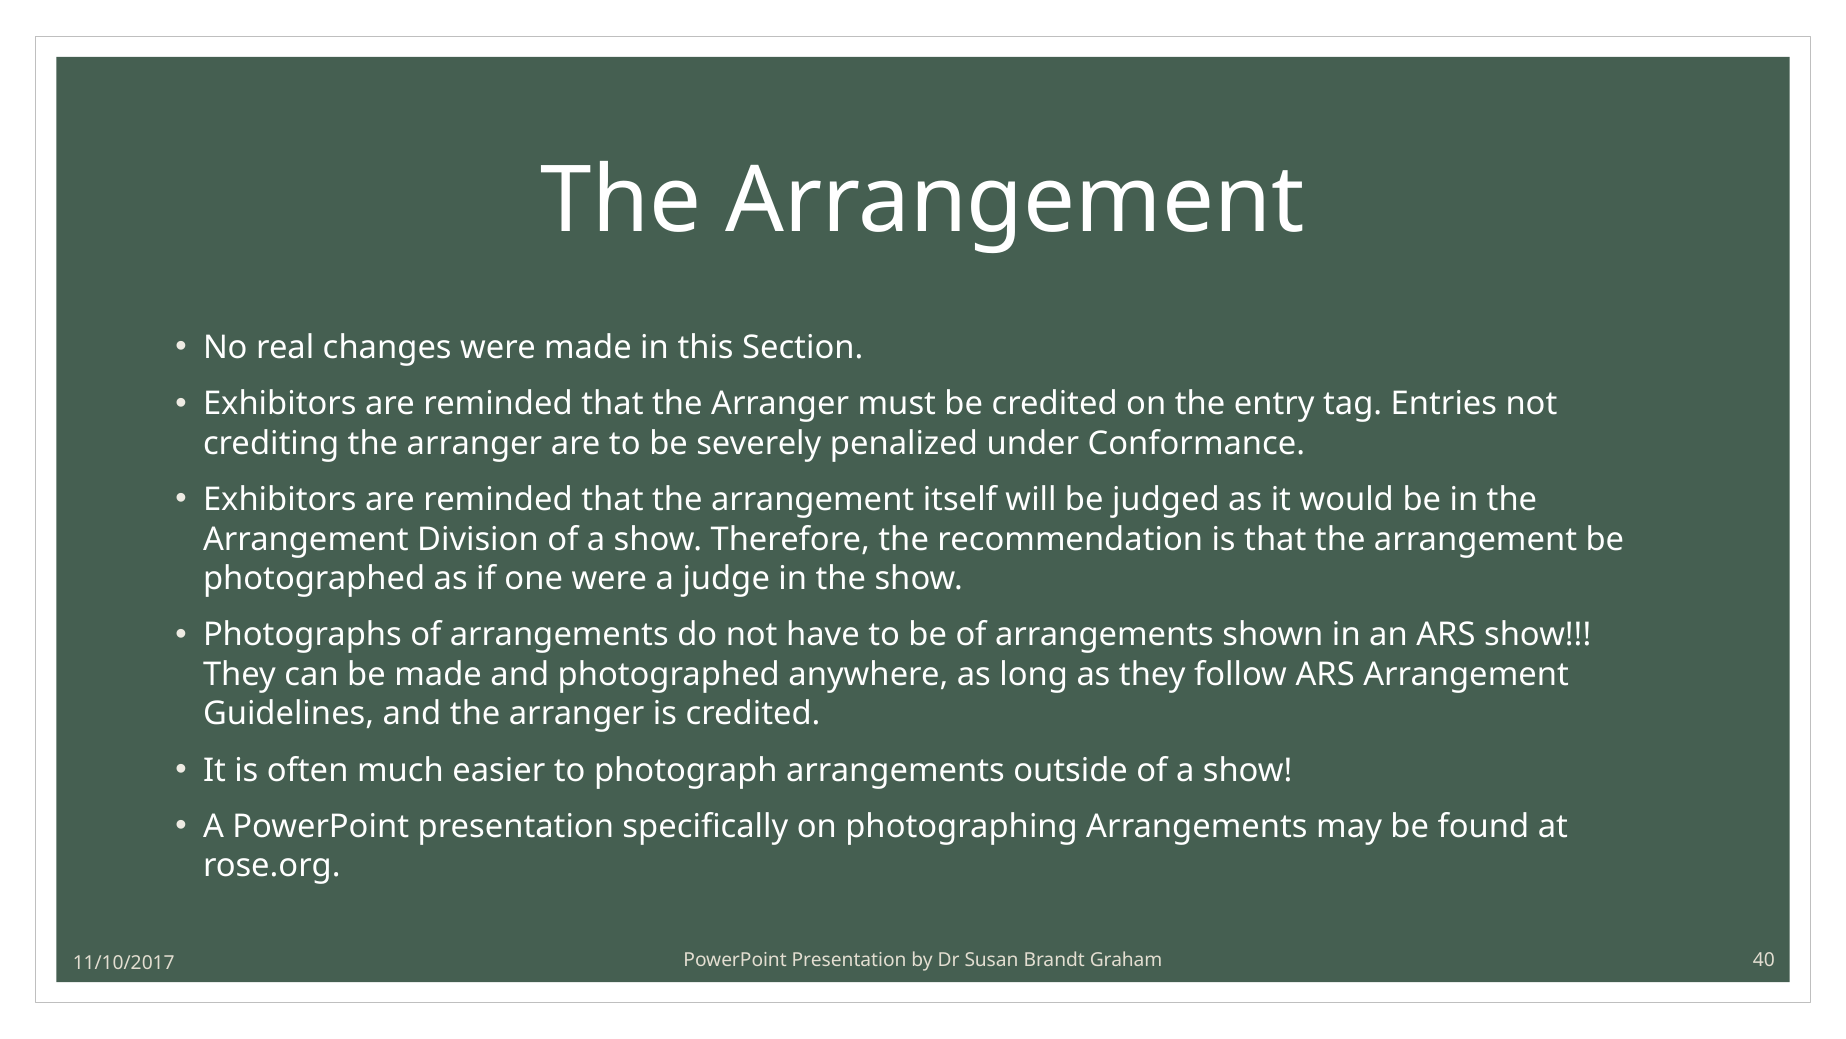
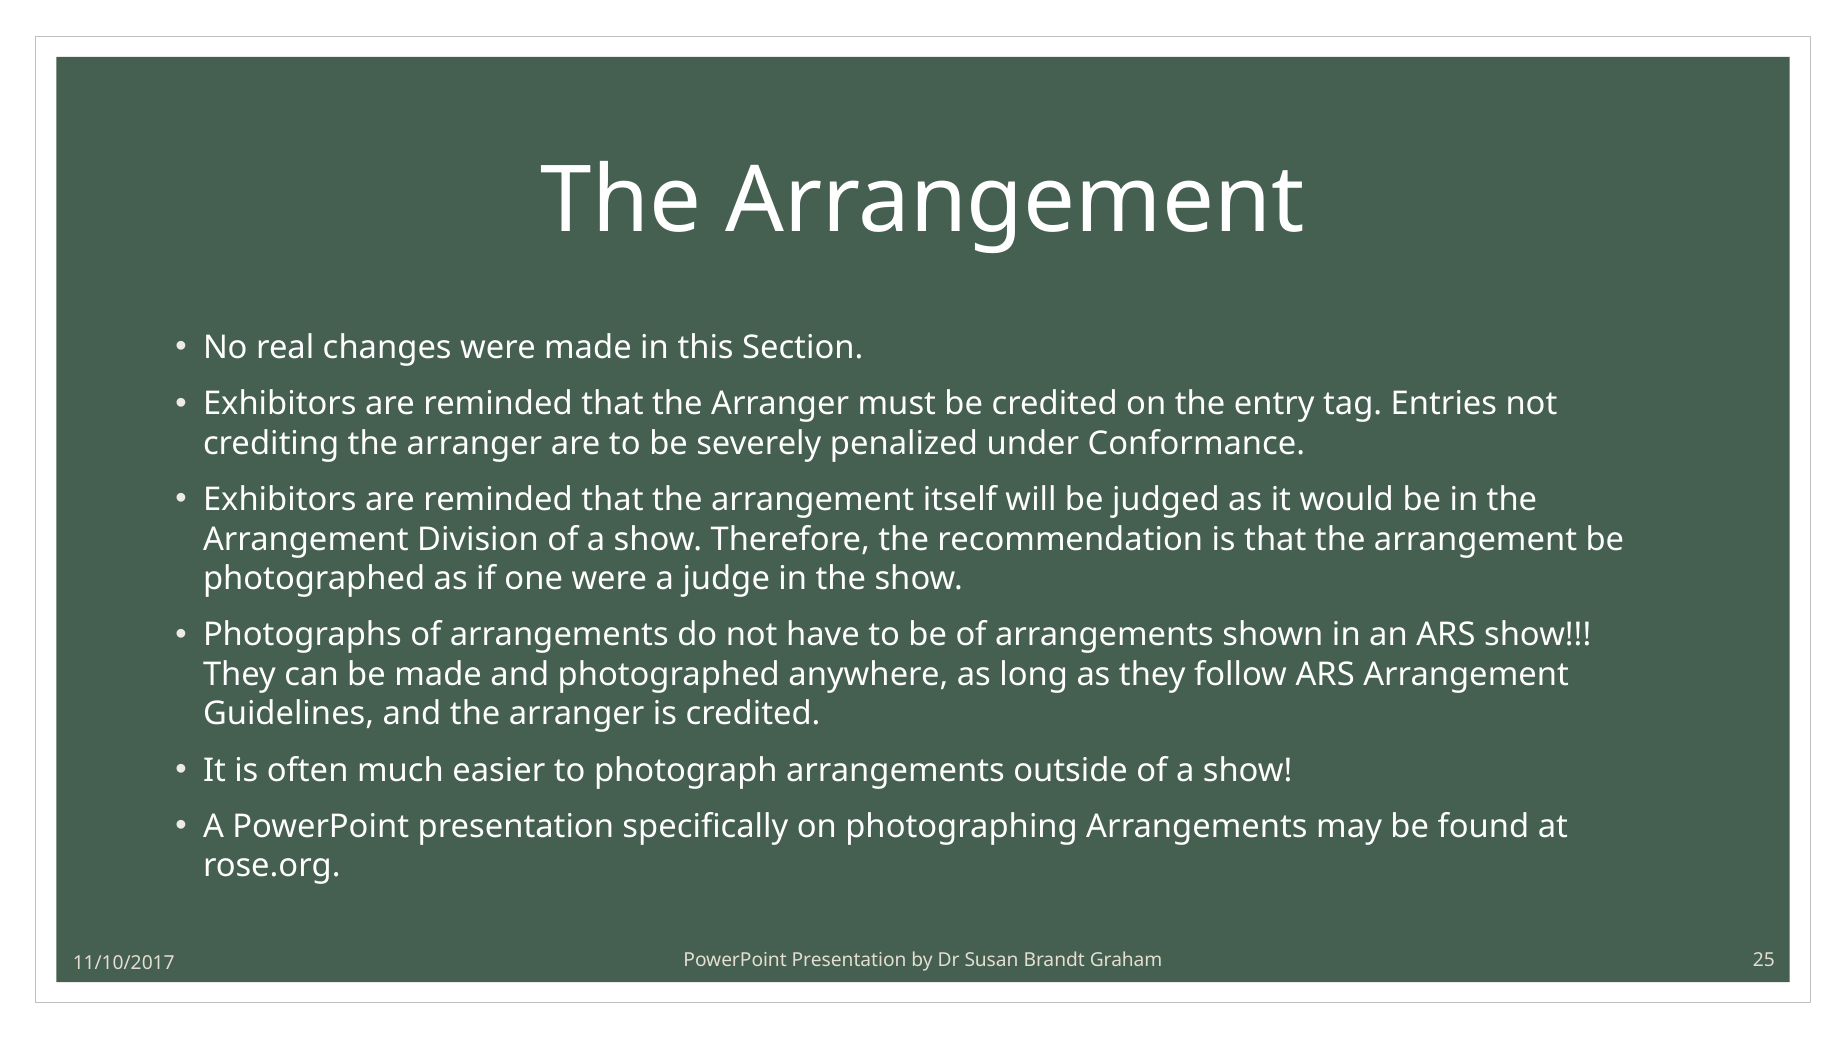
40: 40 -> 25 (1764, 960)
